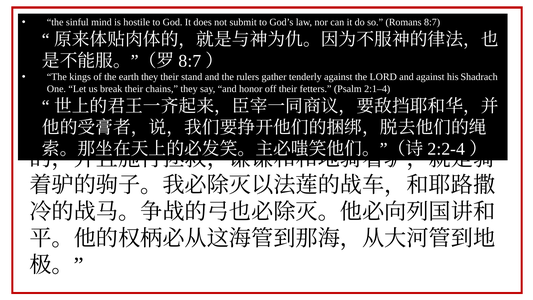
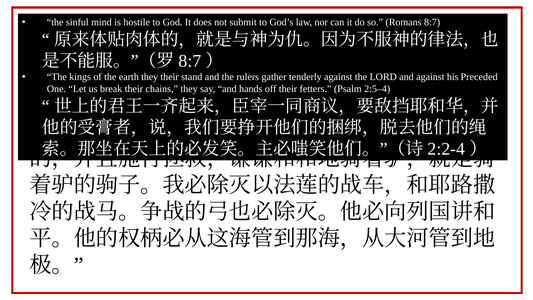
Shadrach: Shadrach -> Preceded (479, 77)
honor: honor -> hands (251, 89)
2:1–4: 2:1–4 -> 2:5–4 (377, 89)
